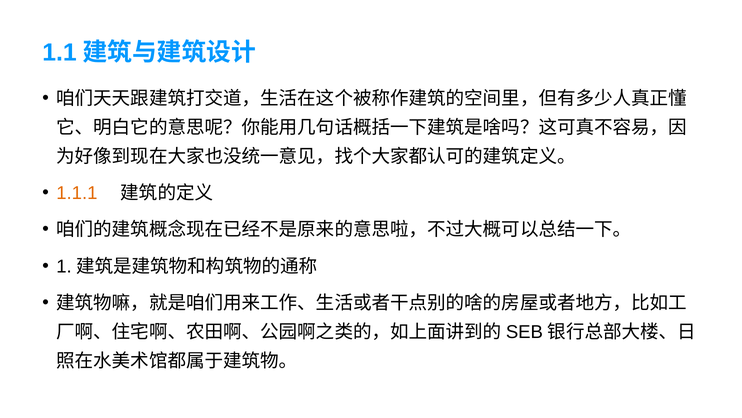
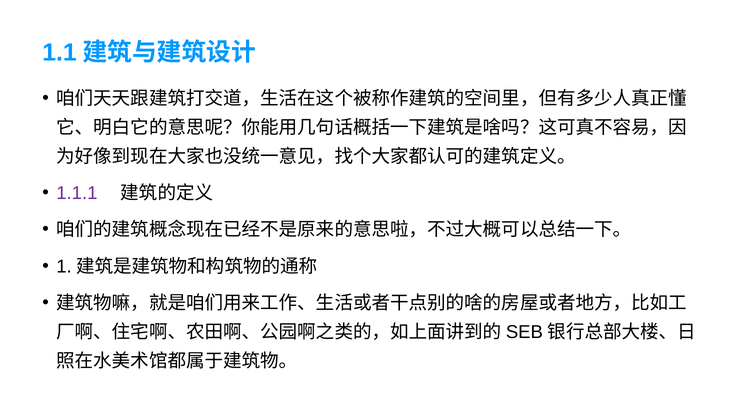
1.1.1 colour: orange -> purple (77, 193)
